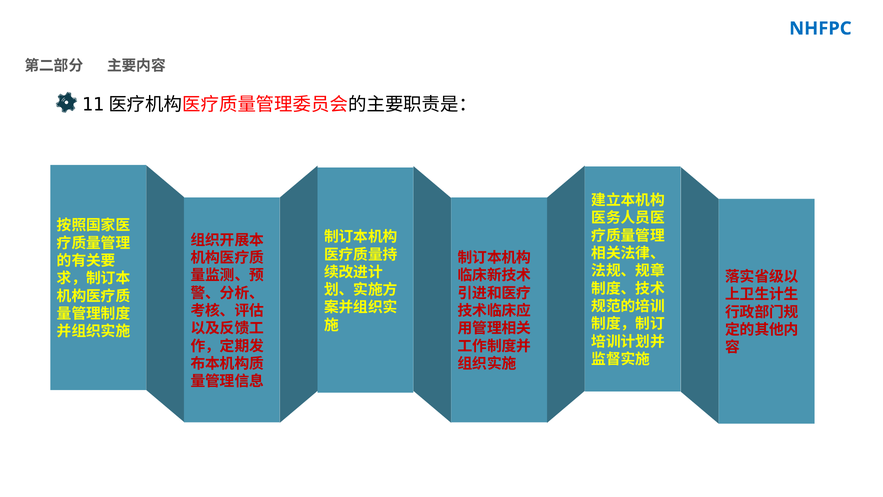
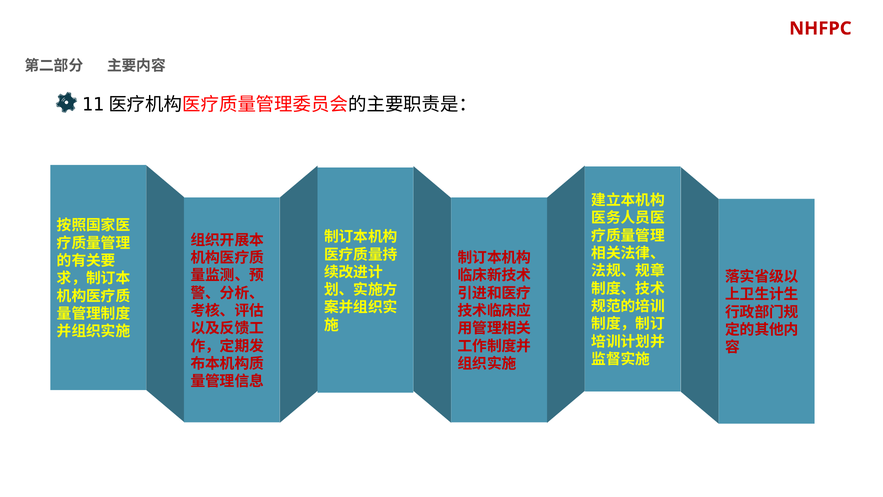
NHFPC colour: blue -> red (820, 28)
